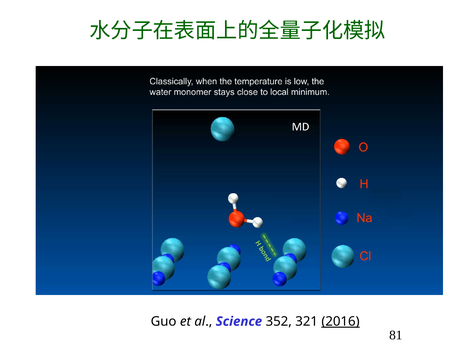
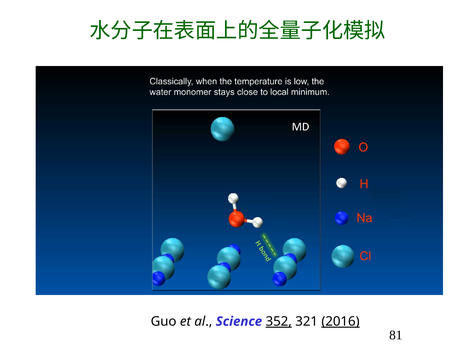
352 underline: none -> present (279, 322)
